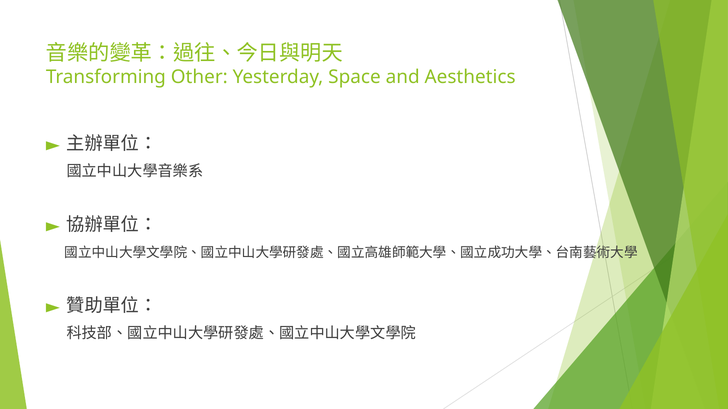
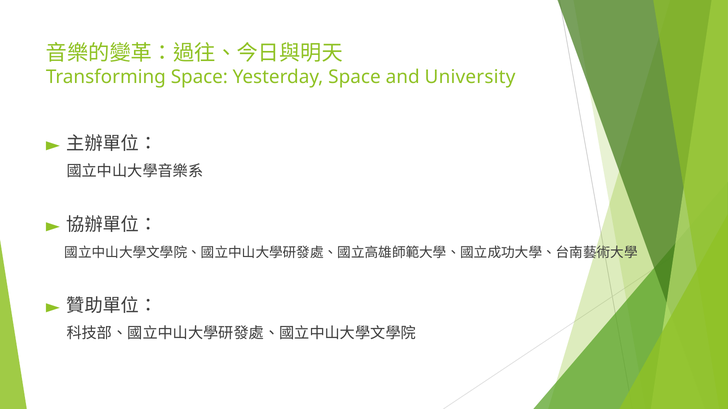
Transforming Other: Other -> Space (199, 77)
Aesthetics: Aesthetics -> University (470, 77)
